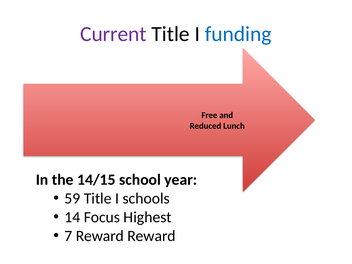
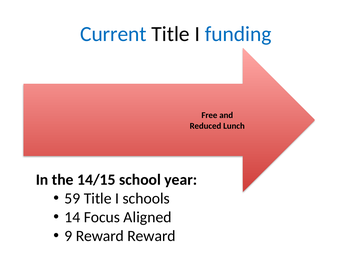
Current colour: purple -> blue (113, 34)
Highest: Highest -> Aligned (148, 217)
7: 7 -> 9 (68, 236)
